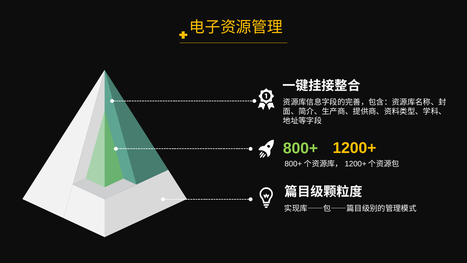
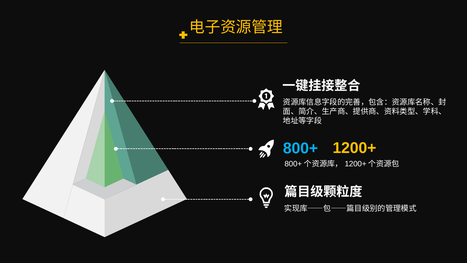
800+ colour: light green -> light blue (301, 148)
